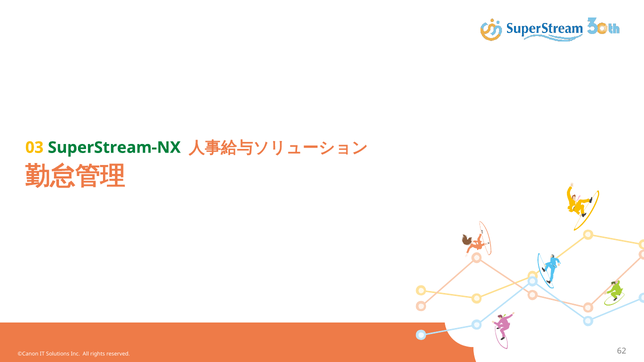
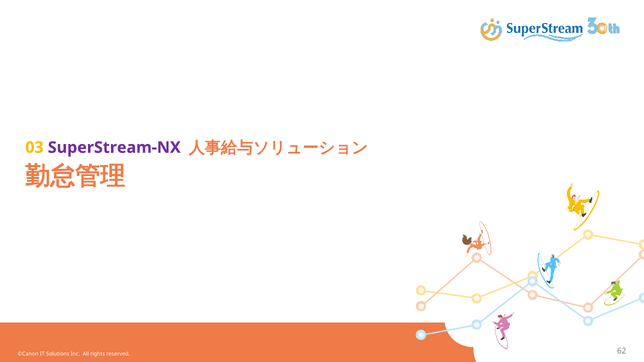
SuperStream-NX colour: green -> purple (114, 148)
